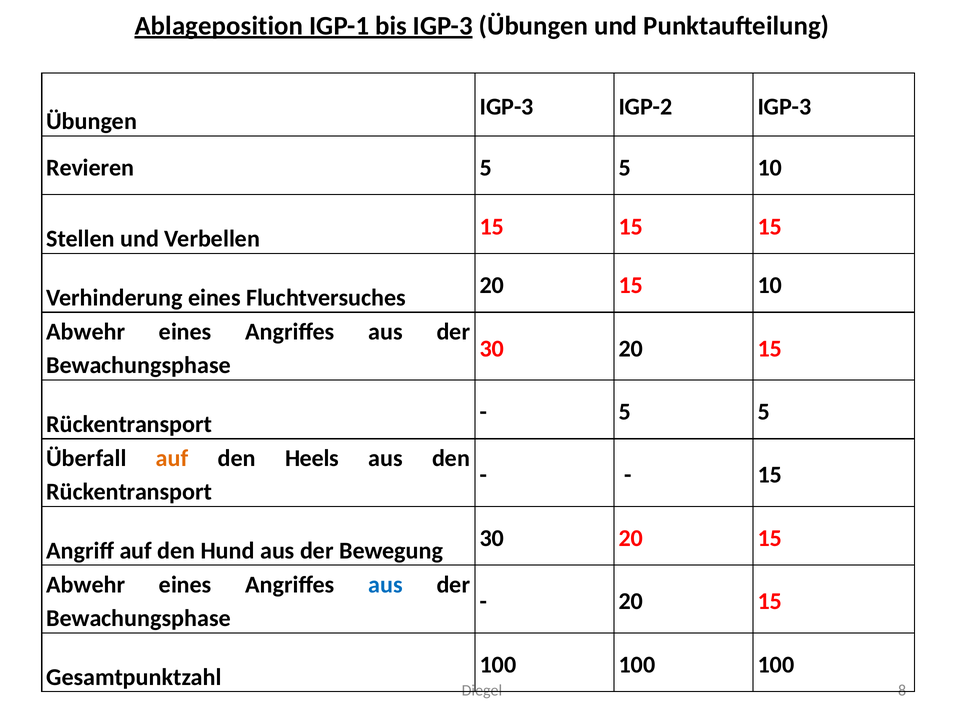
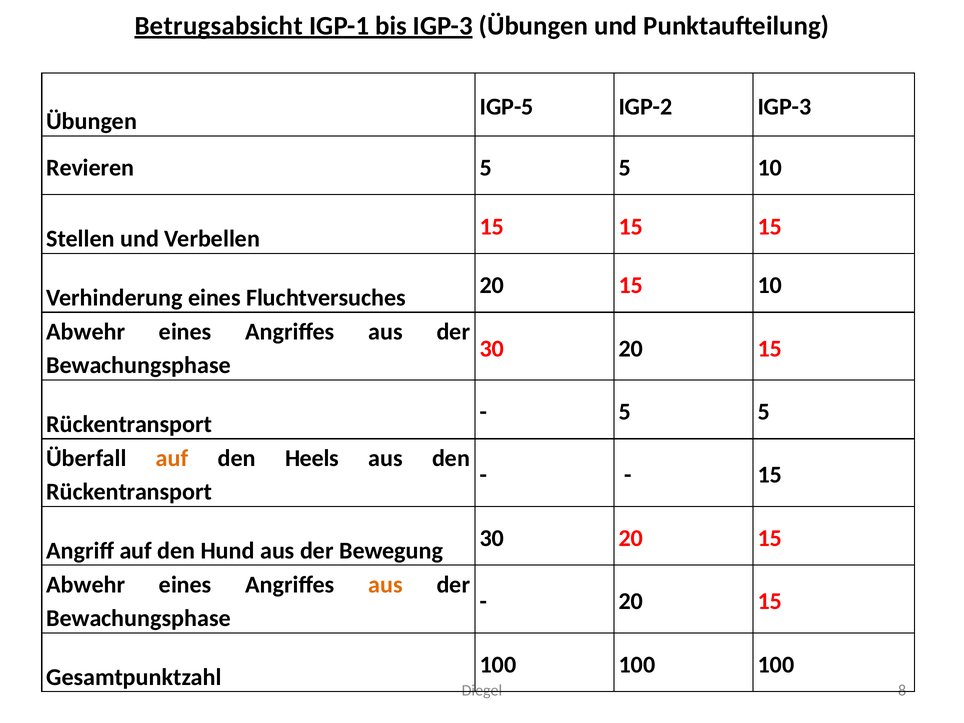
Ablageposition: Ablageposition -> Betrugsabsicht (219, 26)
IGP-3: IGP-3 -> IGP-5 (507, 107)
aus colour: blue -> orange (385, 585)
